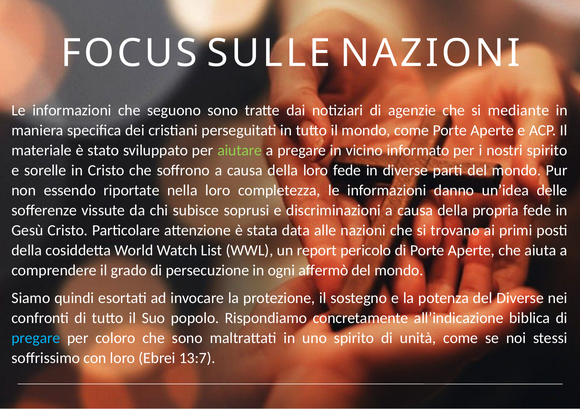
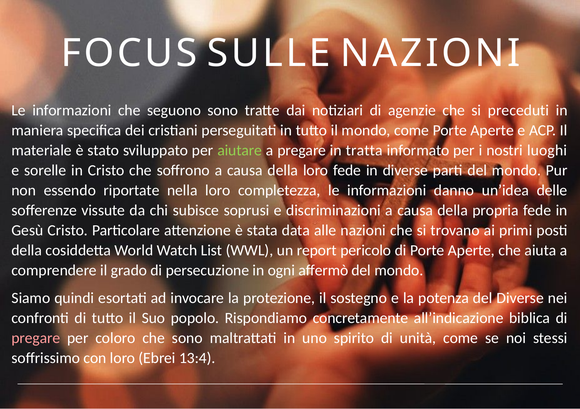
mediante: mediante -> preceduti (518, 111)
vicino: vicino -> tratta (364, 151)
nostri spirito: spirito -> luoghi (547, 151)
pregare colour: light blue -> pink (36, 338)
13:7: 13:7 -> 13:4 (197, 358)
